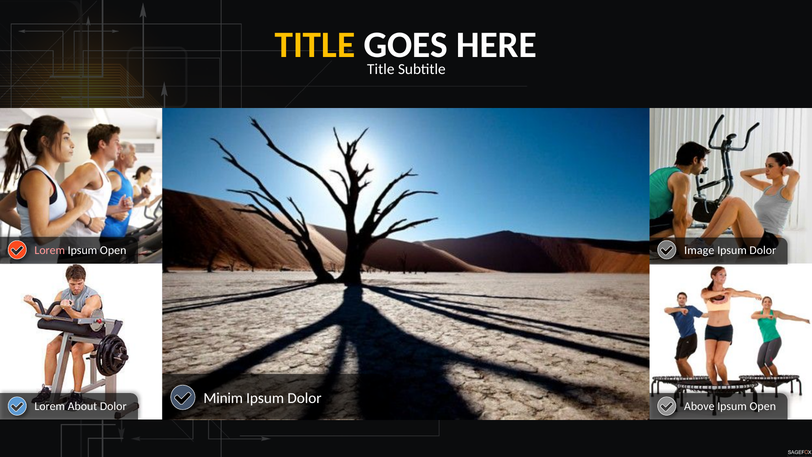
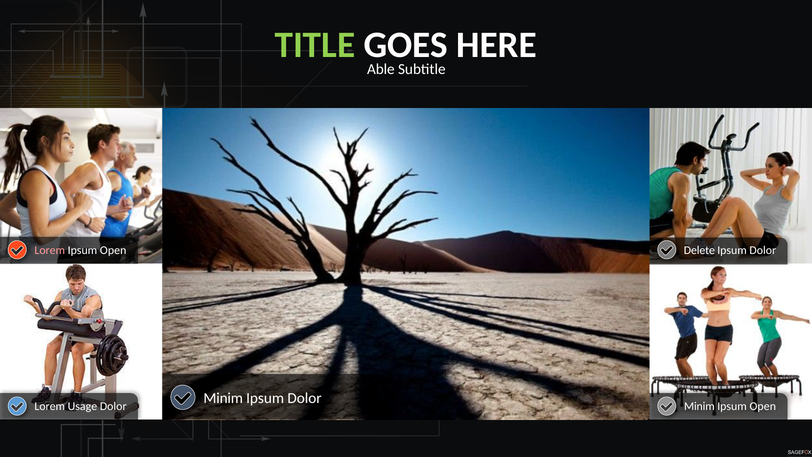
TITLE colour: yellow -> light green (315, 45)
Title: Title -> Able (381, 69)
Image: Image -> Delete (699, 250)
About: About -> Usage (82, 406)
Above: Above -> Minim (699, 406)
